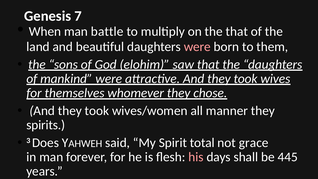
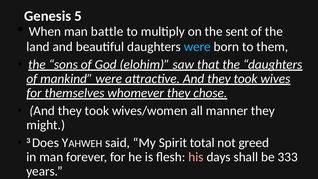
7: 7 -> 5 (78, 16)
the that: that -> sent (237, 31)
were colour: pink -> light blue (197, 47)
spirits: spirits -> might (46, 125)
grace: grace -> greed (254, 143)
445: 445 -> 333 (288, 157)
